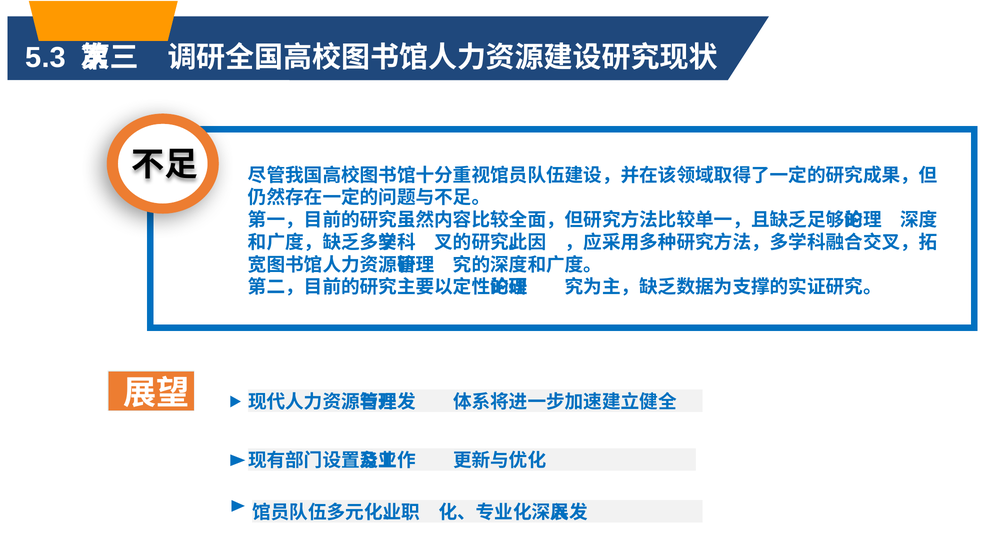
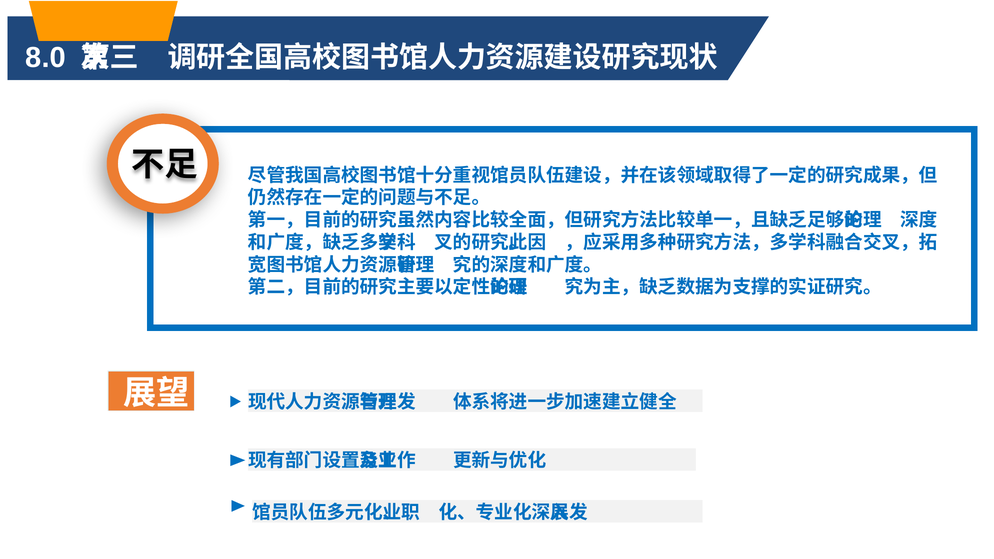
5.3: 5.3 -> 8.0 (46, 57)
